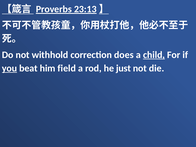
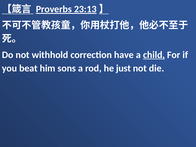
does: does -> have (124, 55)
you underline: present -> none (9, 68)
field: field -> sons (67, 68)
